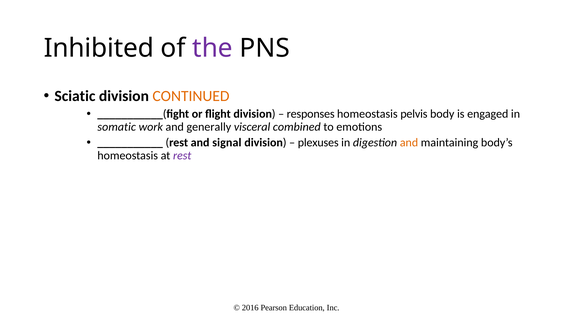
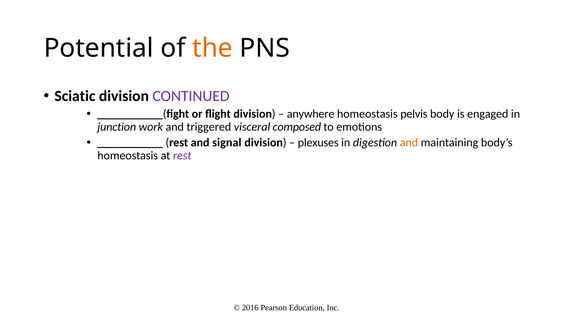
Inhibited: Inhibited -> Potential (99, 48)
the colour: purple -> orange (212, 48)
CONTINUED colour: orange -> purple (191, 96)
responses: responses -> anywhere (311, 114)
somatic: somatic -> junction (117, 127)
generally: generally -> triggered (209, 127)
combined: combined -> composed (297, 127)
